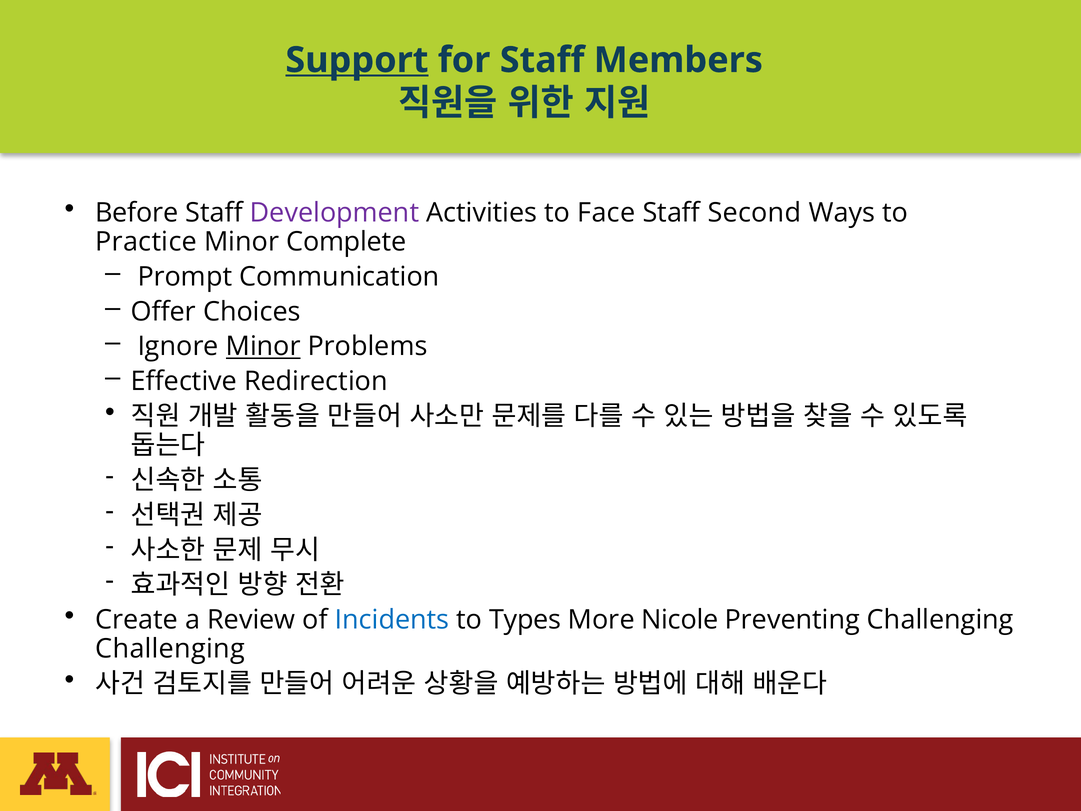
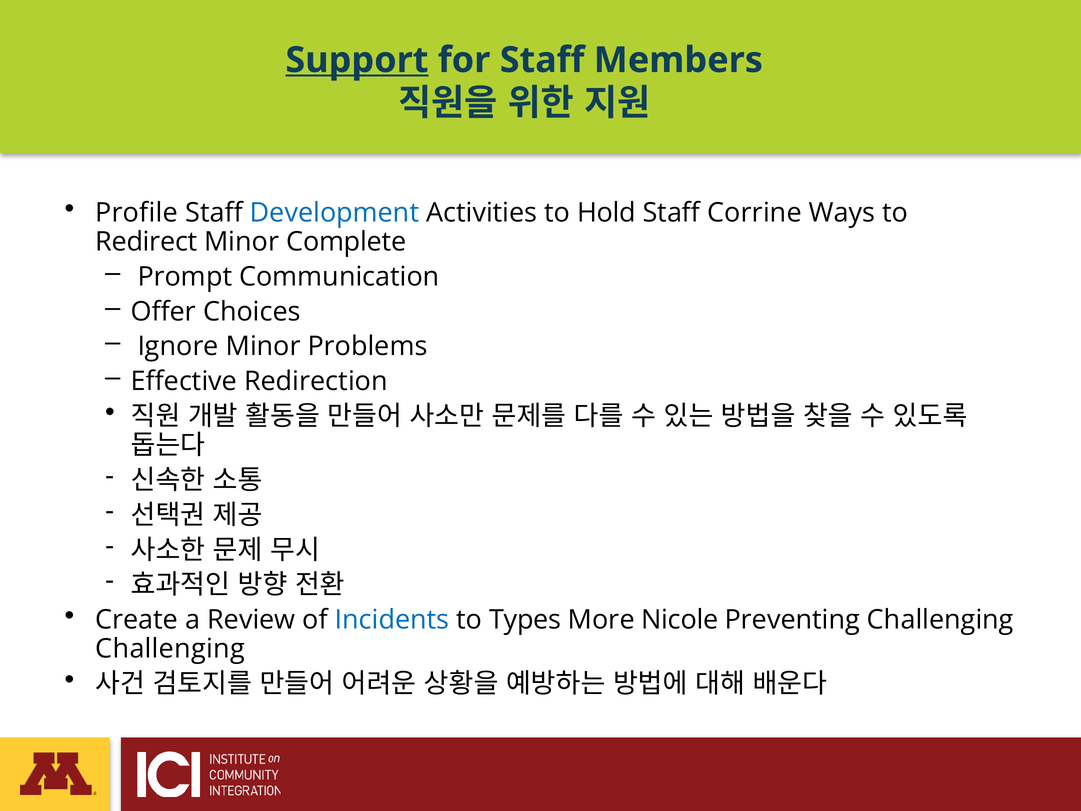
Before: Before -> Profile (137, 213)
Development colour: purple -> blue (334, 213)
Face: Face -> Hold (607, 213)
Second: Second -> Corrine (754, 213)
Practice: Practice -> Redirect (146, 242)
Minor underline: present -> none (263, 346)
